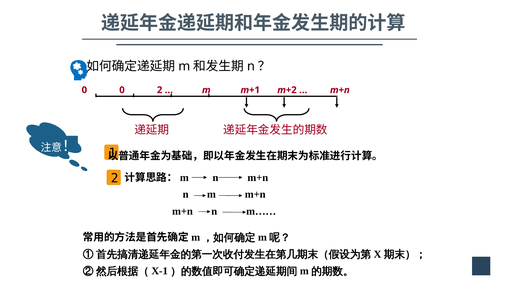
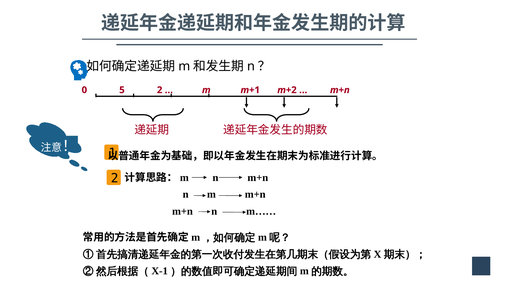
0 0: 0 -> 5 (122, 90)
